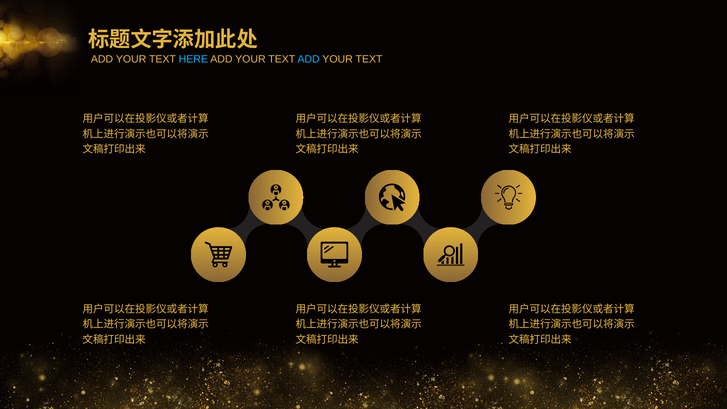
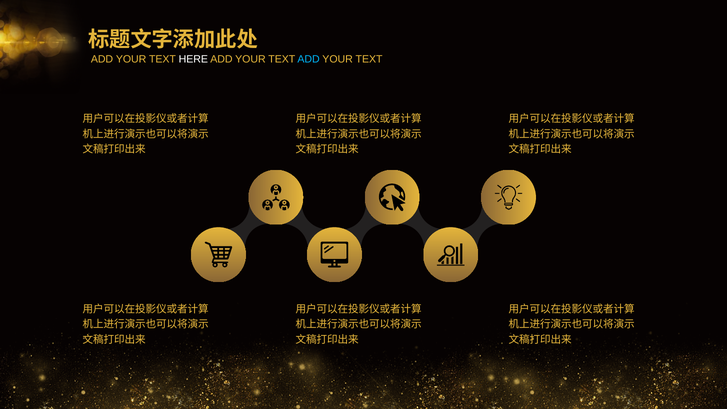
HERE colour: light blue -> white (193, 59)
